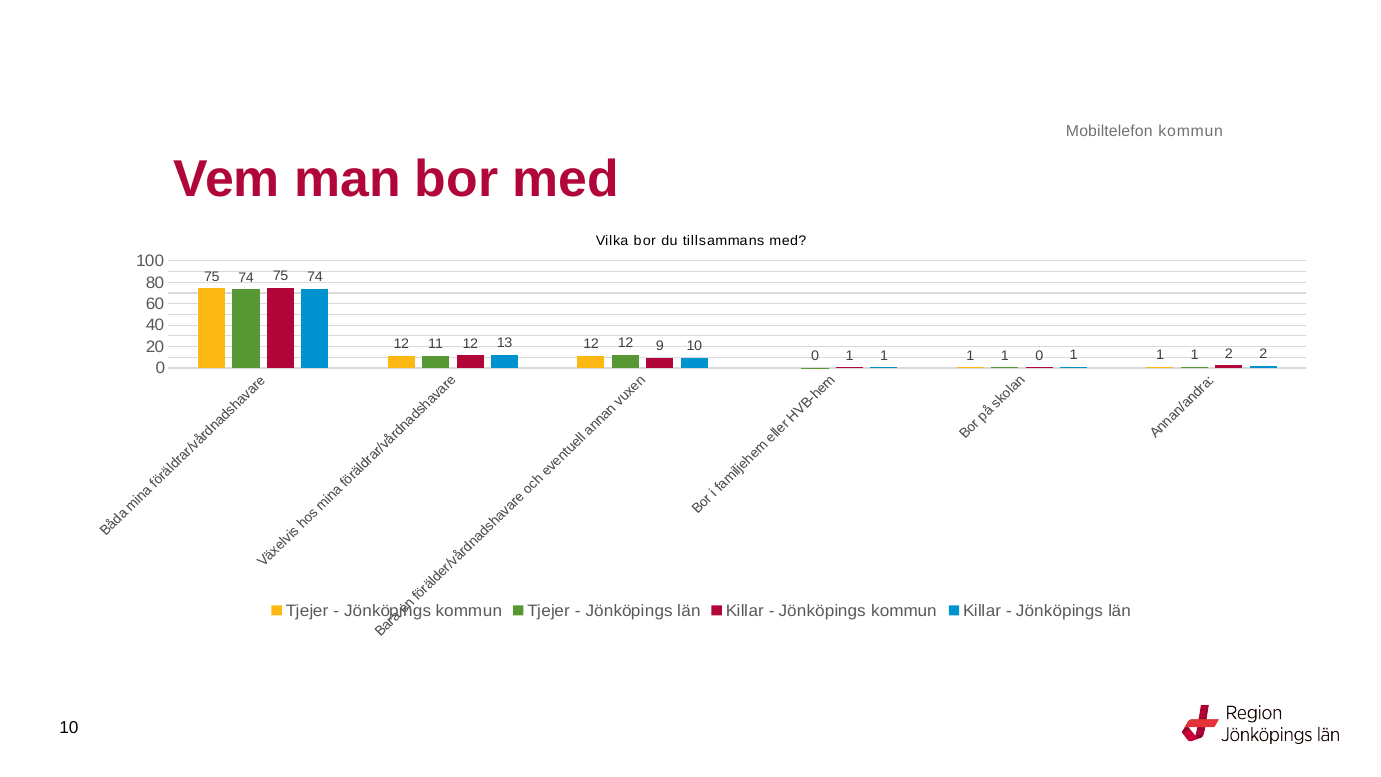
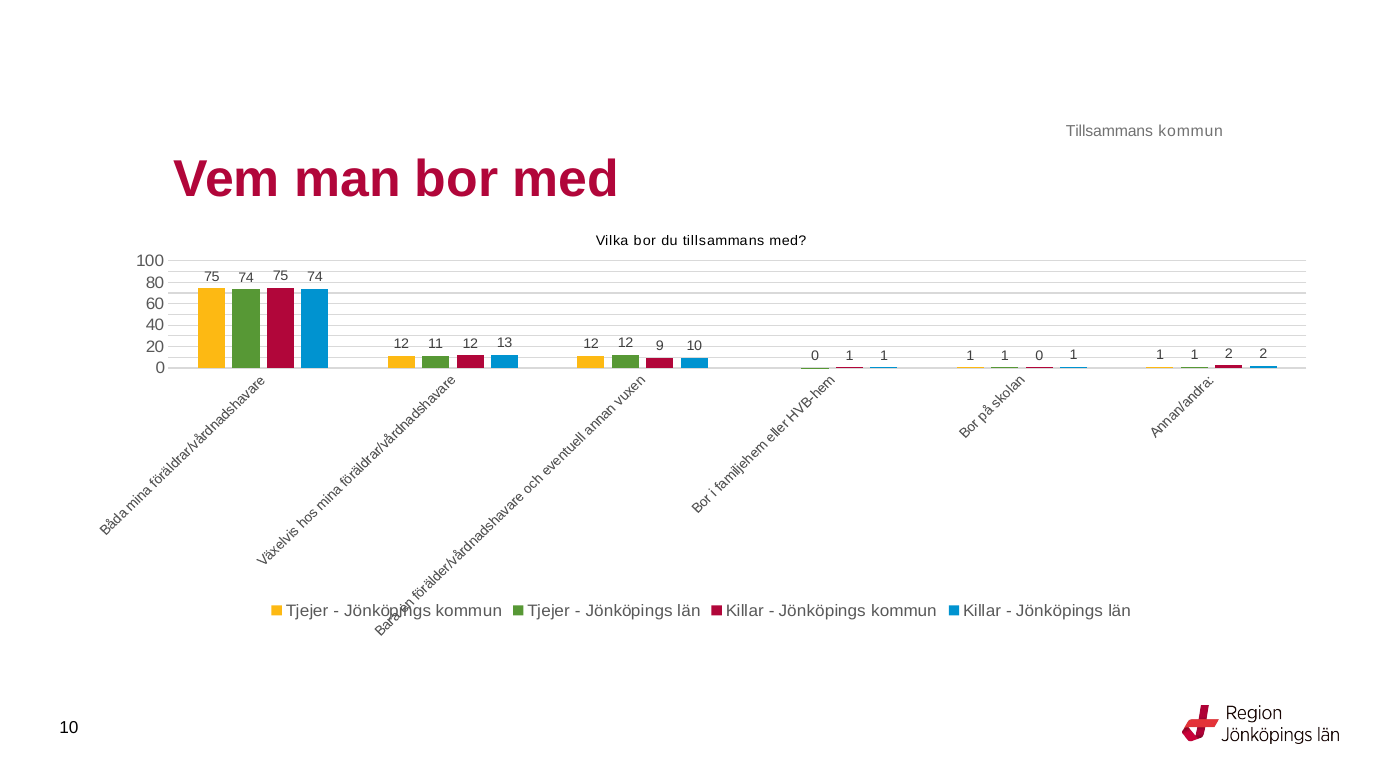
Mobiltelefon: Mobiltelefon -> Tillsammans (1109, 131)
